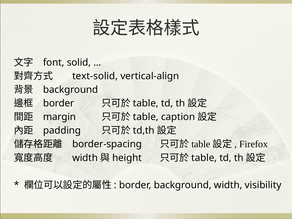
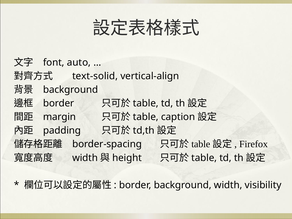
solid: solid -> auto (79, 62)
